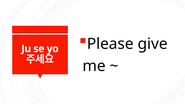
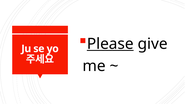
Please underline: none -> present (110, 44)
